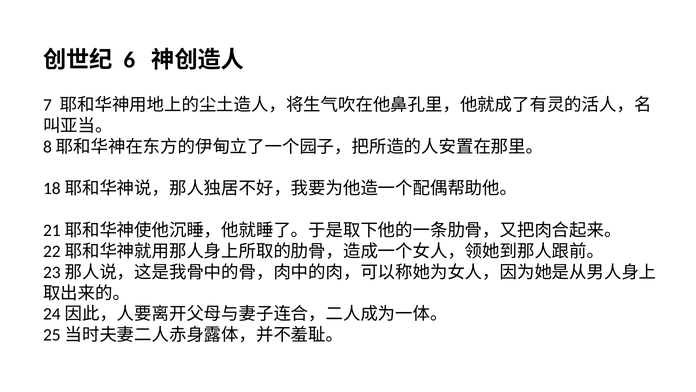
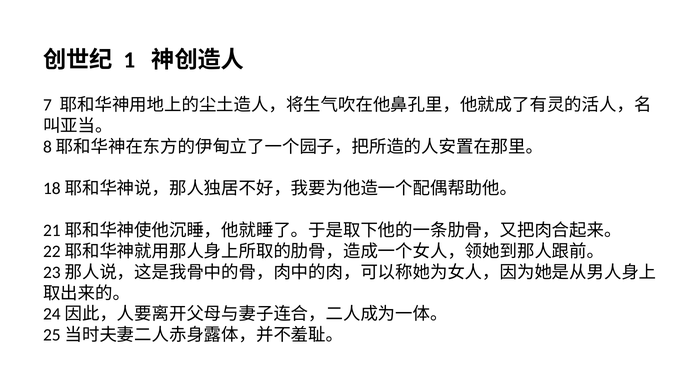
6: 6 -> 1 (129, 60)
